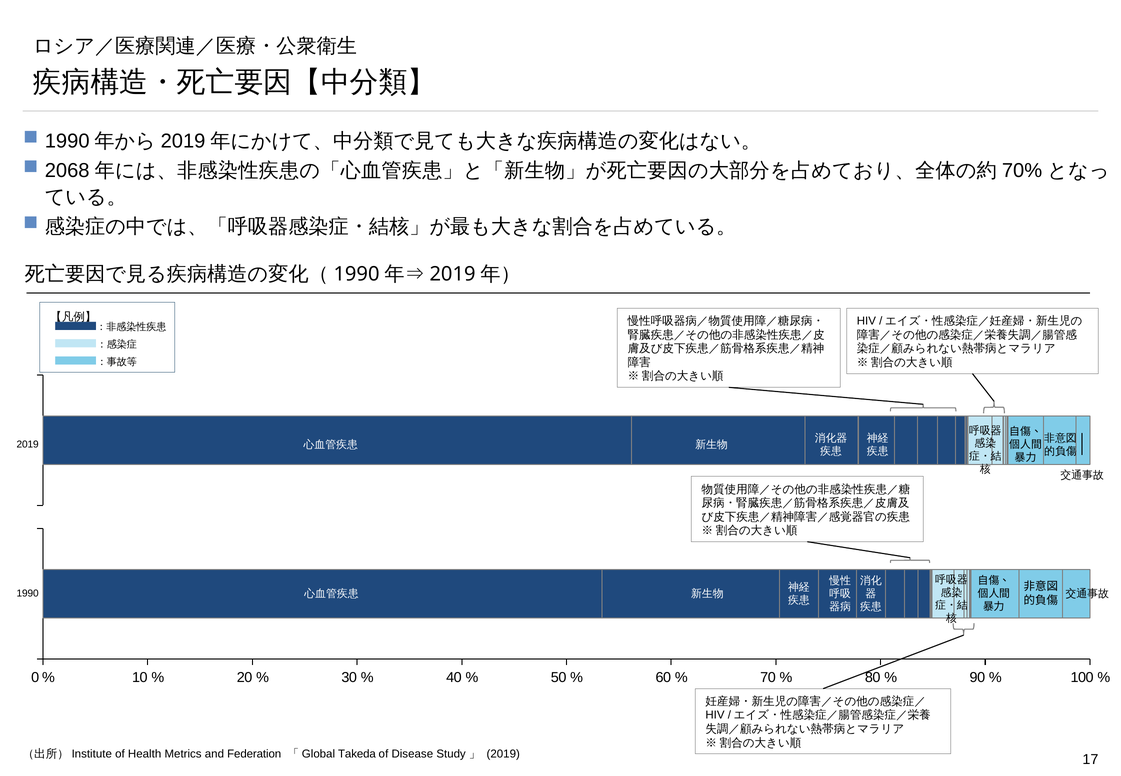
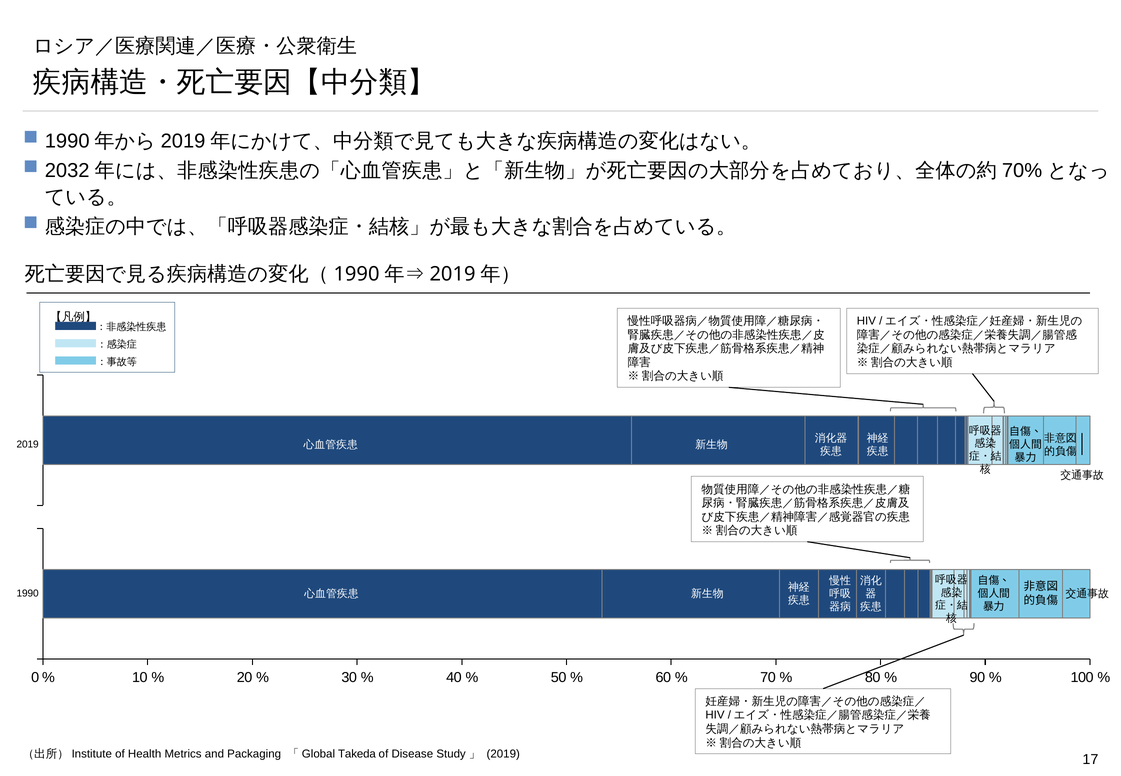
2068: 2068 -> 2032 (67, 171)
Federation: Federation -> Packaging (254, 754)
